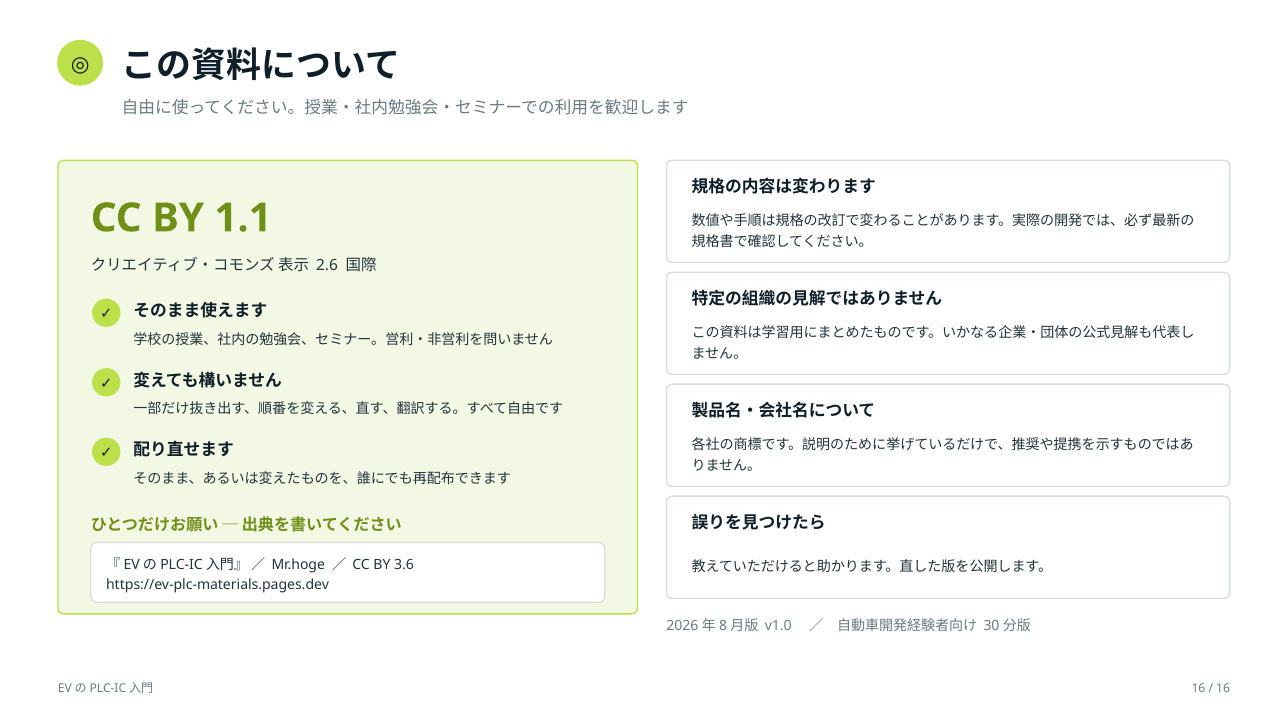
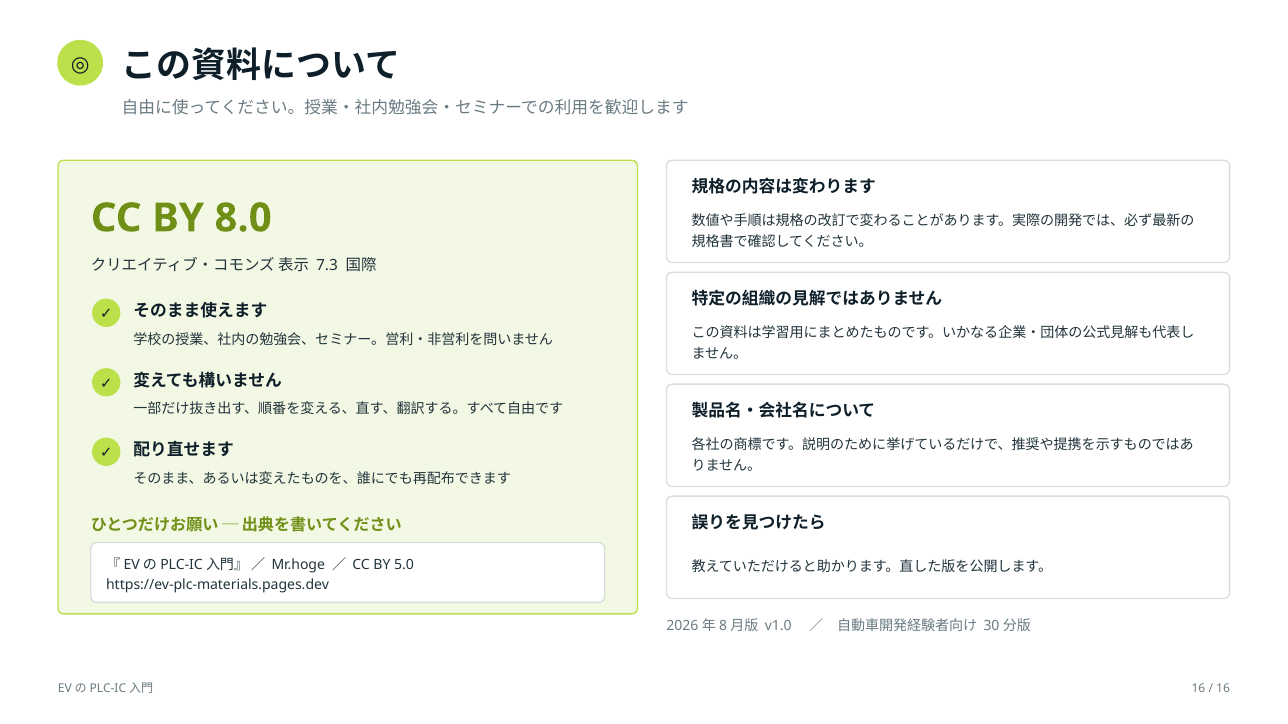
1.1: 1.1 -> 8.0 (243, 218)
2.6: 2.6 -> 7.3 (327, 266)
3.6: 3.6 -> 5.0 (404, 565)
